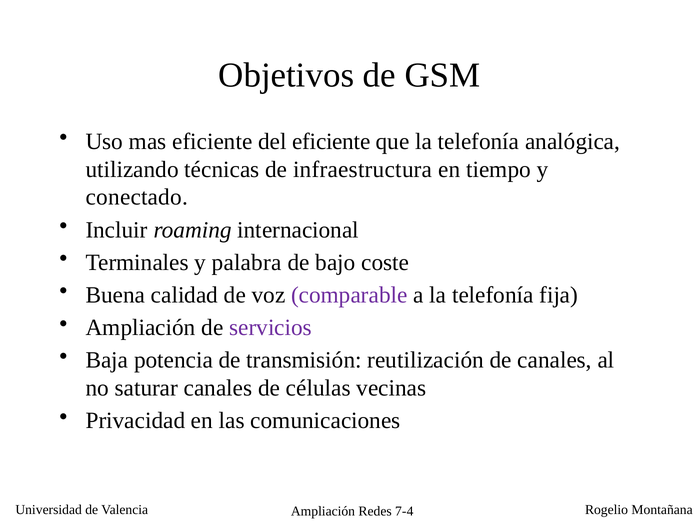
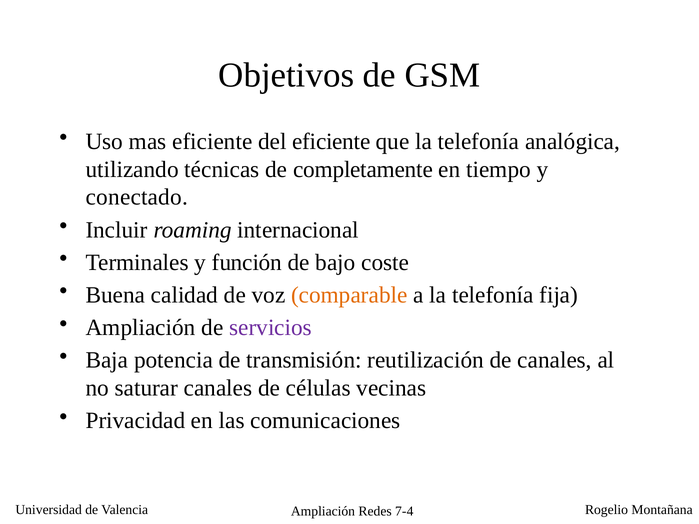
infraestructura: infraestructura -> completamente (363, 169)
palabra: palabra -> función (247, 263)
comparable colour: purple -> orange (349, 295)
